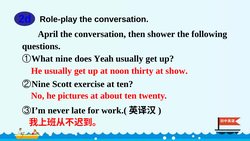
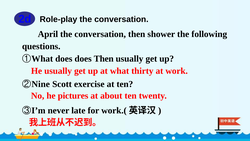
What nine: nine -> does (64, 59)
does Yeah: Yeah -> Then (104, 59)
at noon: noon -> what (120, 71)
show: show -> work (177, 71)
